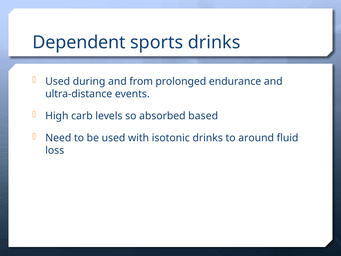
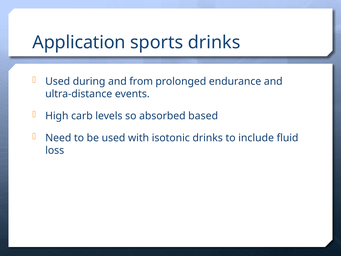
Dependent: Dependent -> Application (79, 42)
around: around -> include (256, 138)
